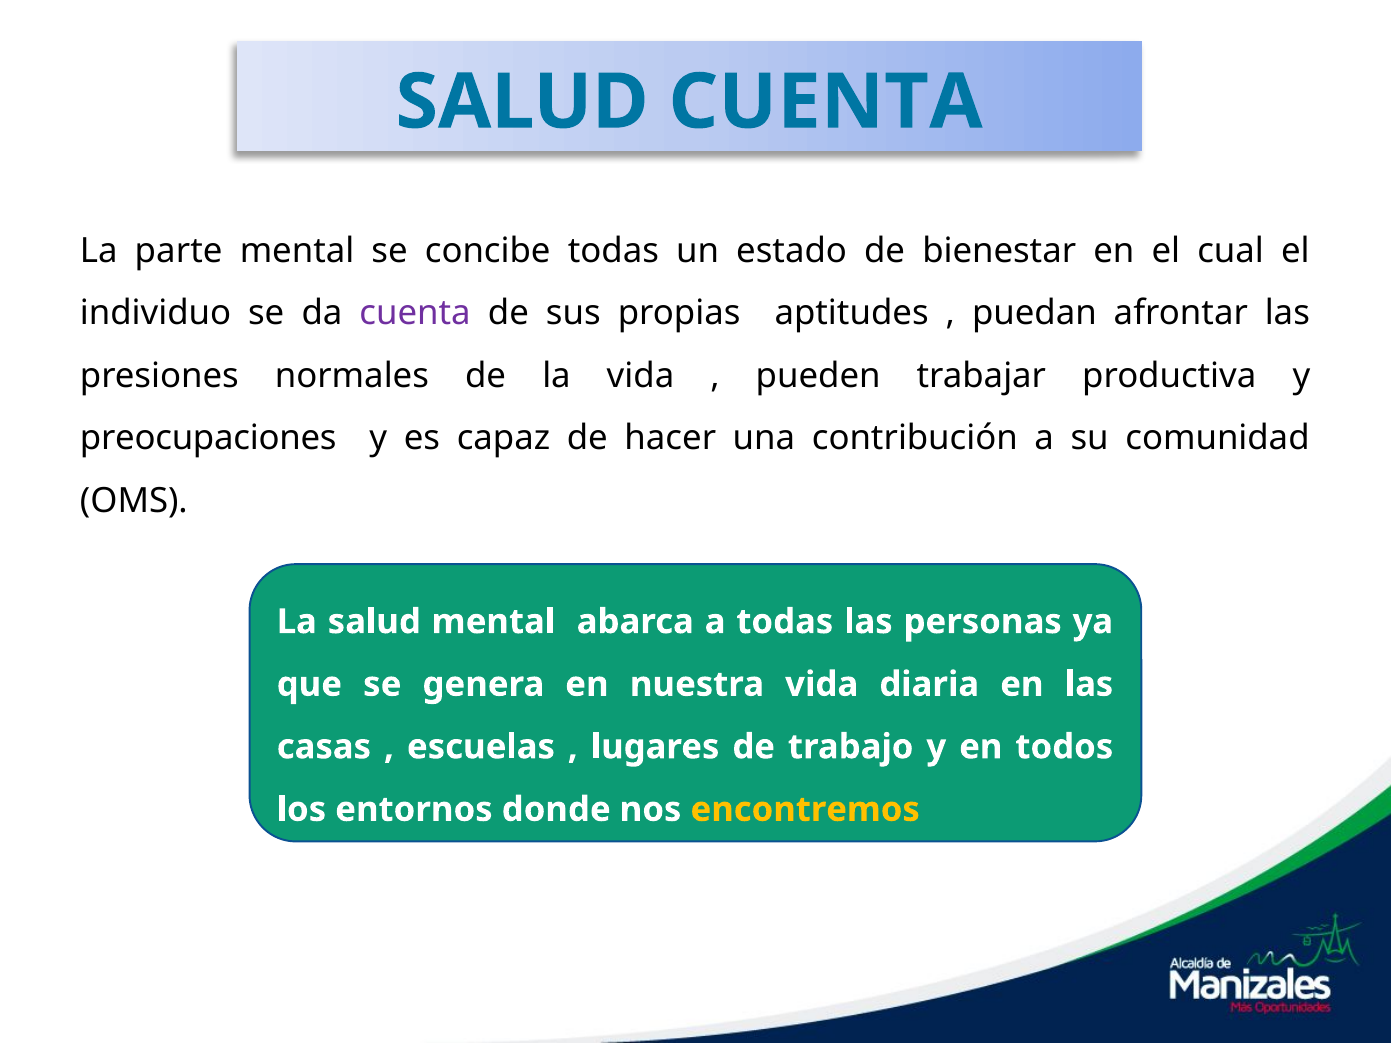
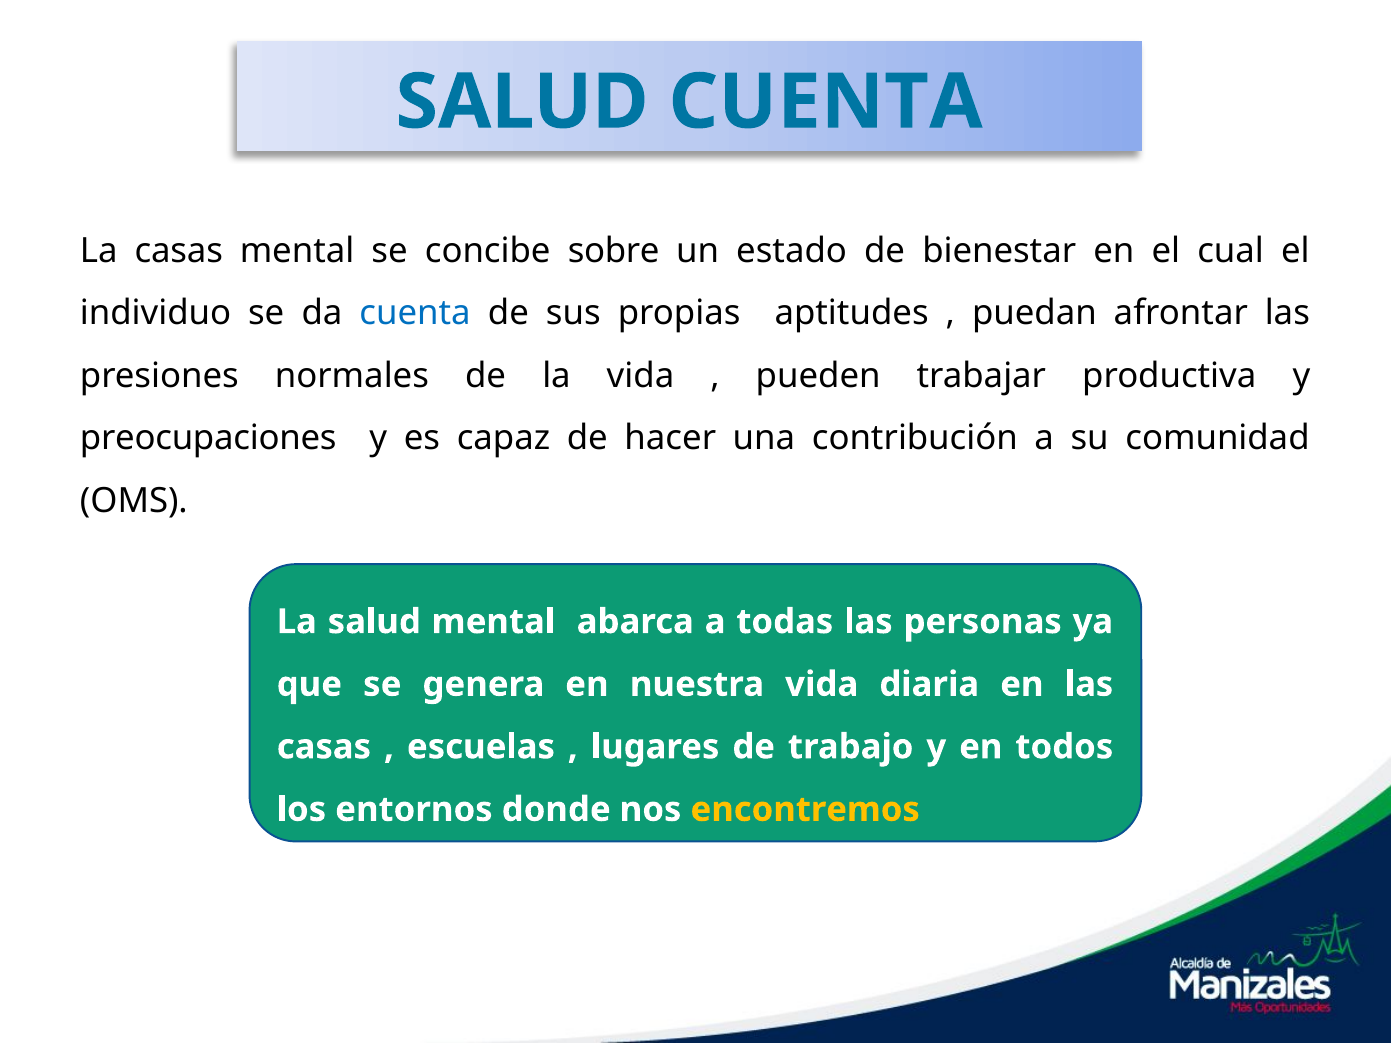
La parte: parte -> casas (179, 251)
concibe todas: todas -> sobre (614, 251)
cuenta colour: purple -> blue (415, 313)
